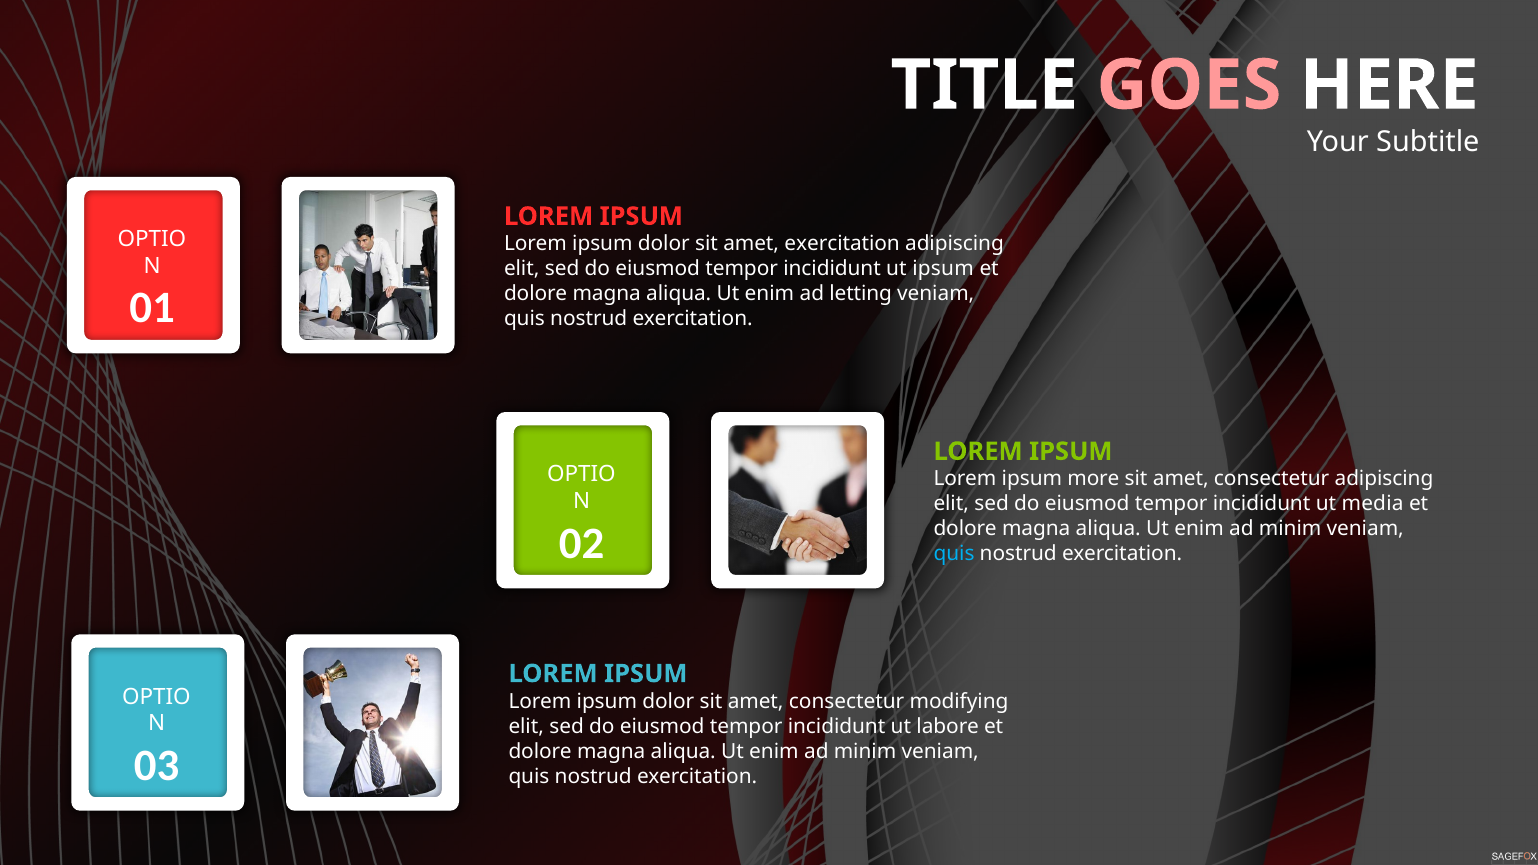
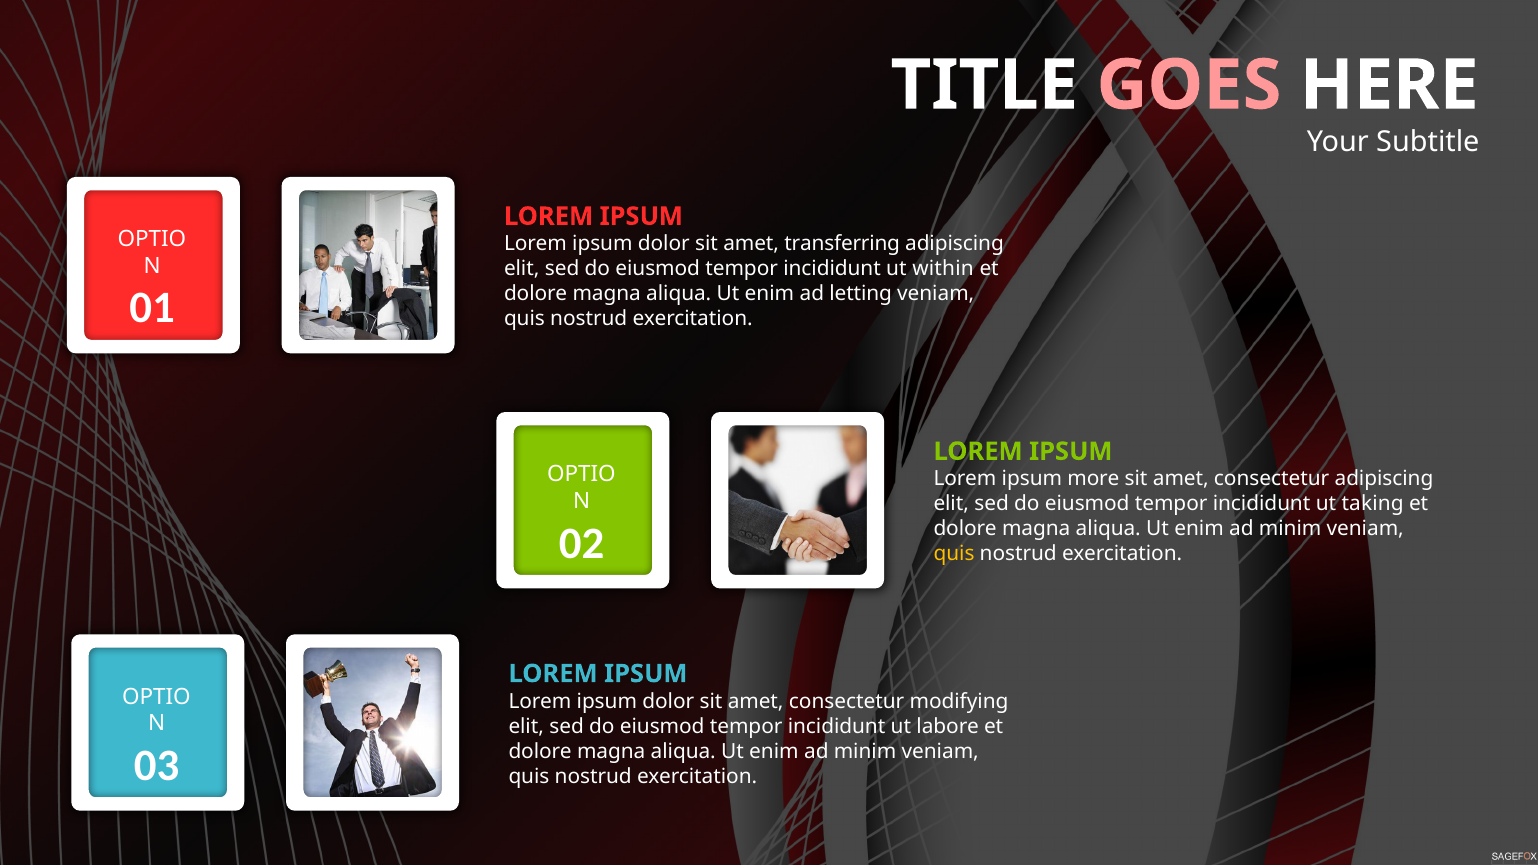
amet exercitation: exercitation -> transferring (842, 244)
ut ipsum: ipsum -> within (943, 269)
media: media -> taking (1373, 504)
quis colour: light blue -> yellow (954, 554)
